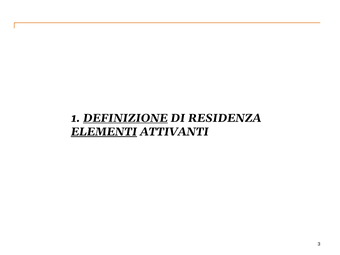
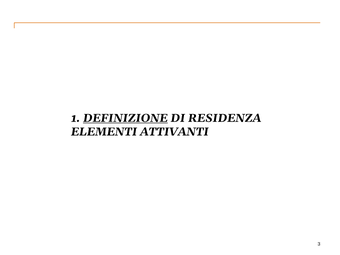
ELEMENTI underline: present -> none (104, 132)
